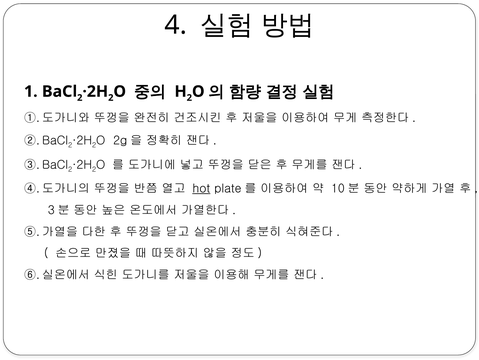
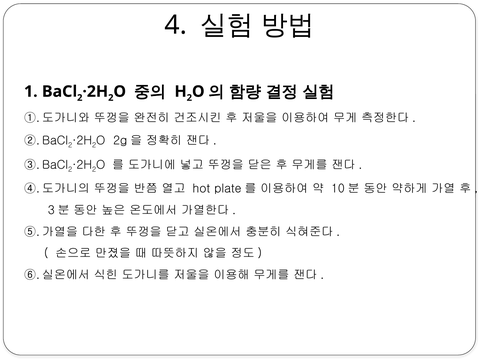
hot underline: present -> none (201, 188)
